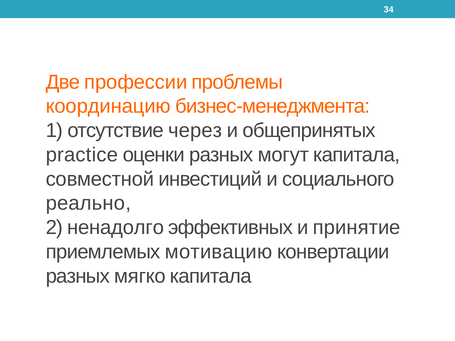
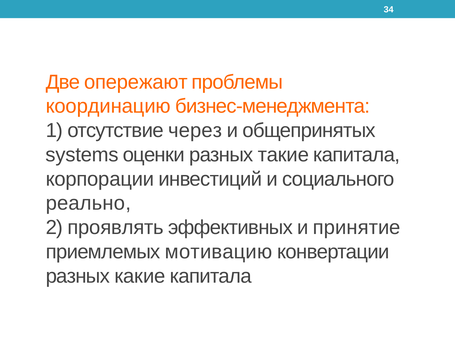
профессии: профессии -> опережают (136, 82)
practice: practice -> systems (82, 155)
могут: могут -> такие (283, 155)
совместной: совместной -> корпорации (100, 179)
ненадолго: ненадолго -> проявлять (116, 228)
мягко: мягко -> какие (140, 276)
